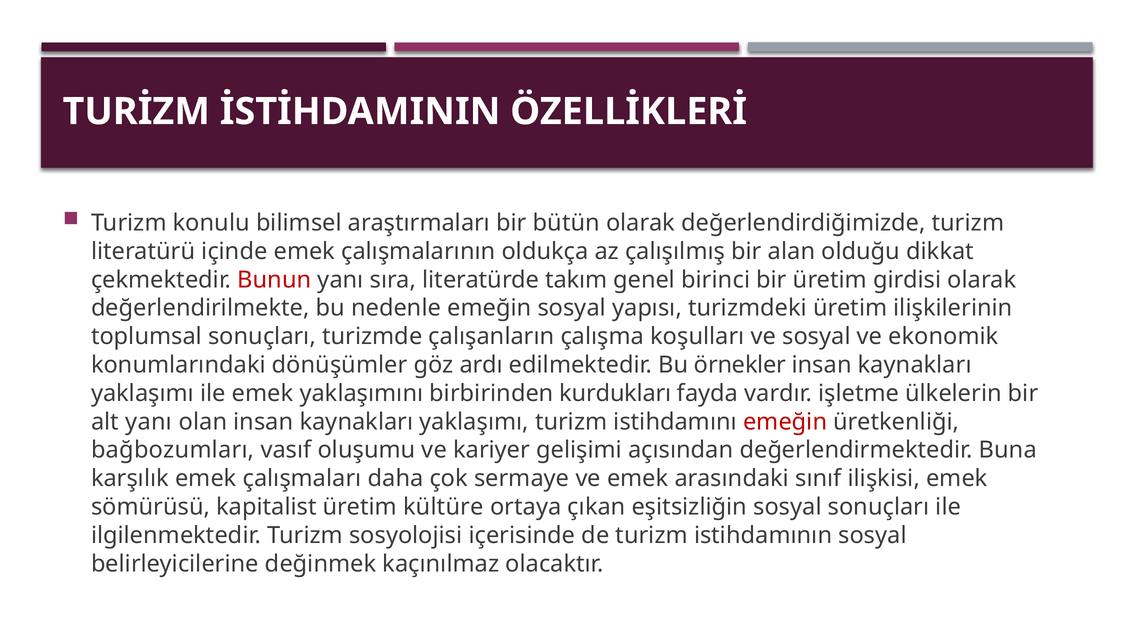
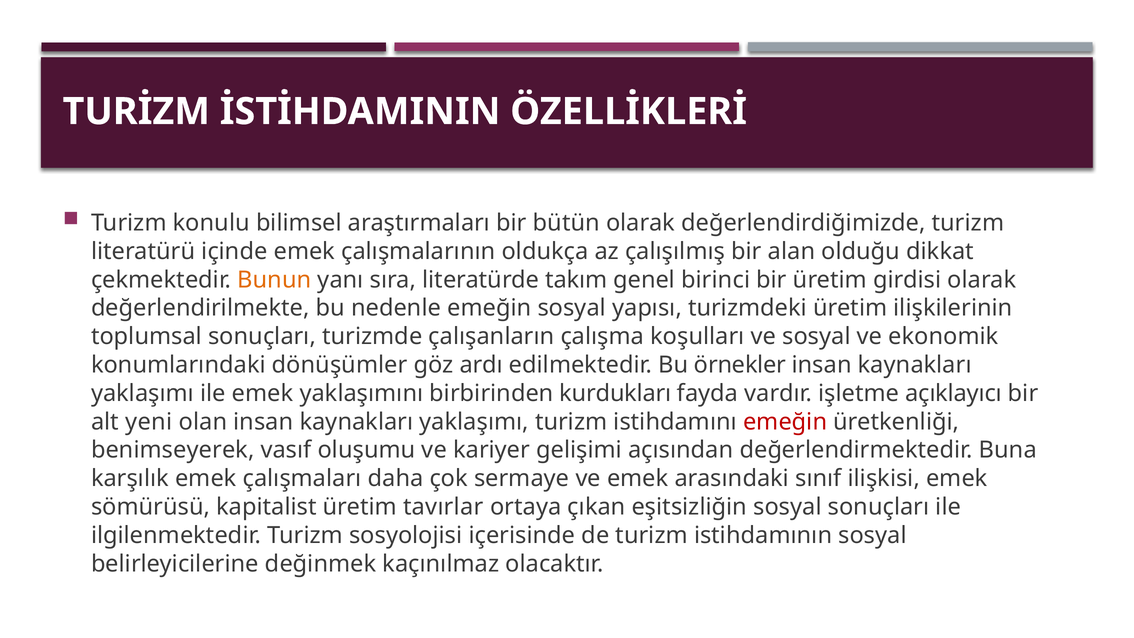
Bunun colour: red -> orange (274, 280)
ülkelerin: ülkelerin -> açıklayıcı (954, 393)
alt yanı: yanı -> yeni (149, 422)
bağbozumları: bağbozumları -> benimseyerek (173, 450)
kültüre: kültüre -> tavırlar (443, 507)
